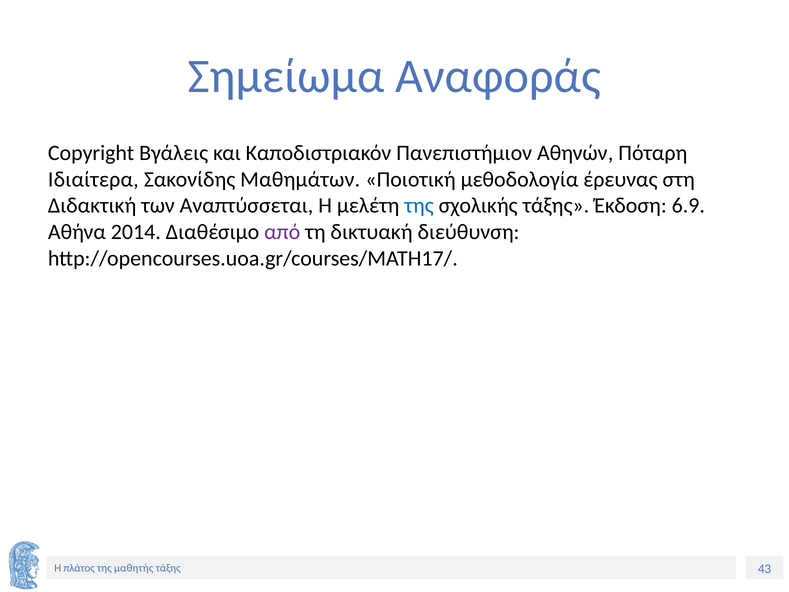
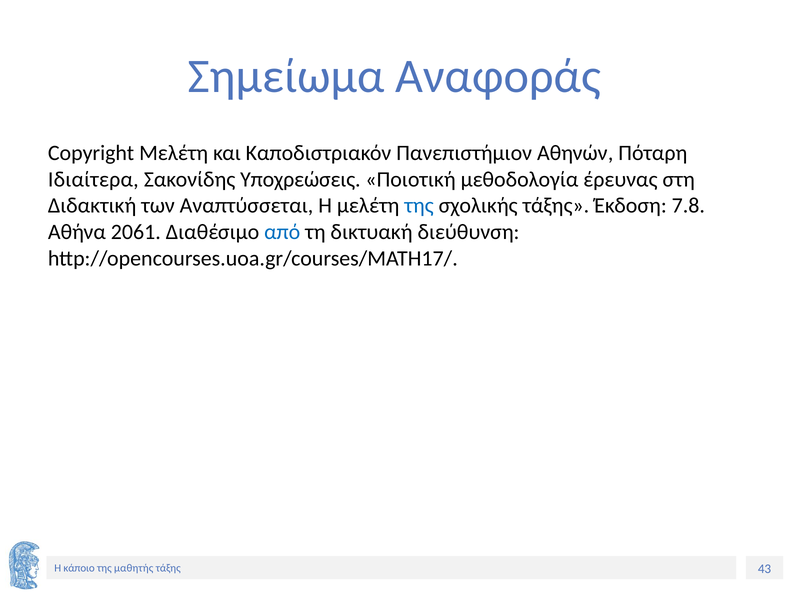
Copyright Βγάλεις: Βγάλεις -> Μελέτη (174, 153)
Μαθημάτων: Μαθημάτων -> Υποχρεώσεις (300, 179)
6.9: 6.9 -> 7.8 (688, 206)
2014: 2014 -> 2061 (136, 232)
από colour: purple -> blue (282, 232)
πλάτος: πλάτος -> κάποιο (79, 568)
